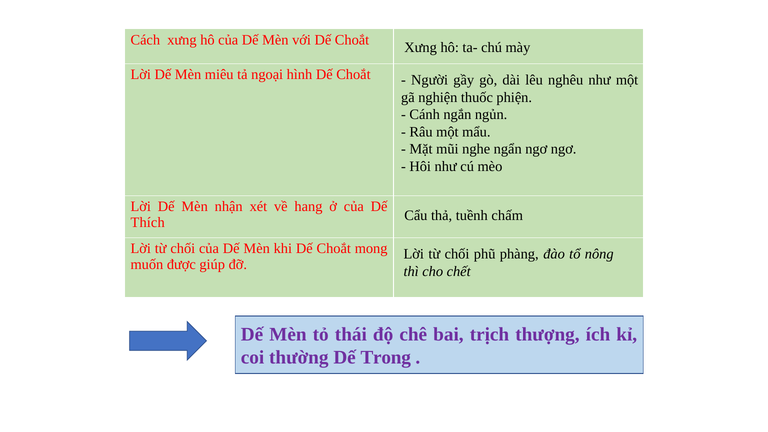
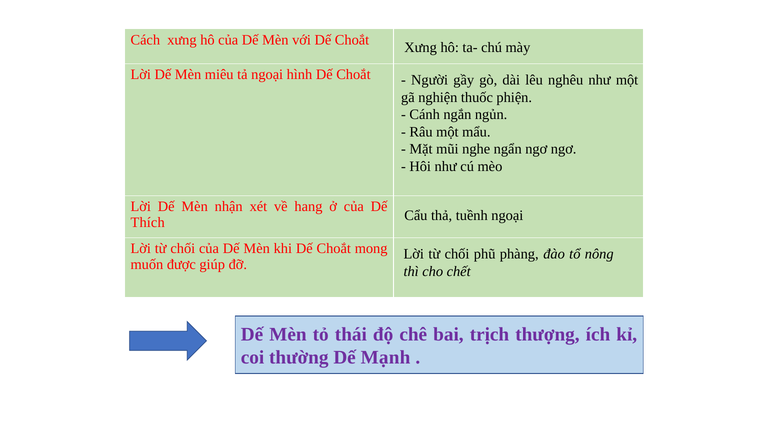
tuềnh chấm: chấm -> ngoại (507, 215)
Trong: Trong -> Mạnh (386, 358)
